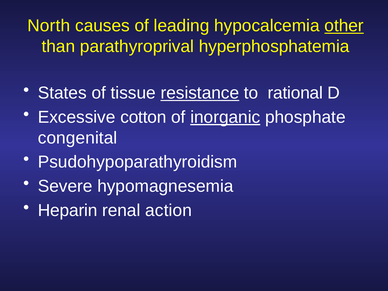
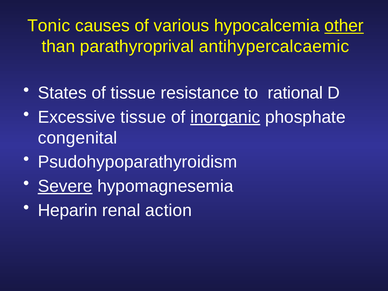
North: North -> Tonic (49, 26)
leading: leading -> various (182, 26)
hyperphosphatemia: hyperphosphatemia -> antihypercalcaemic (274, 46)
resistance underline: present -> none (200, 93)
Excessive cotton: cotton -> tissue (143, 117)
Severe underline: none -> present (65, 186)
